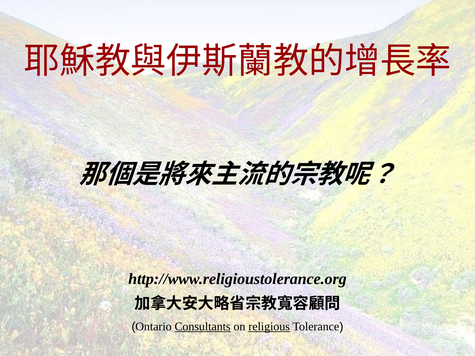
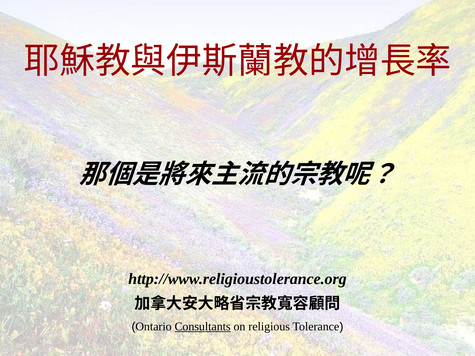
religious underline: present -> none (269, 327)
